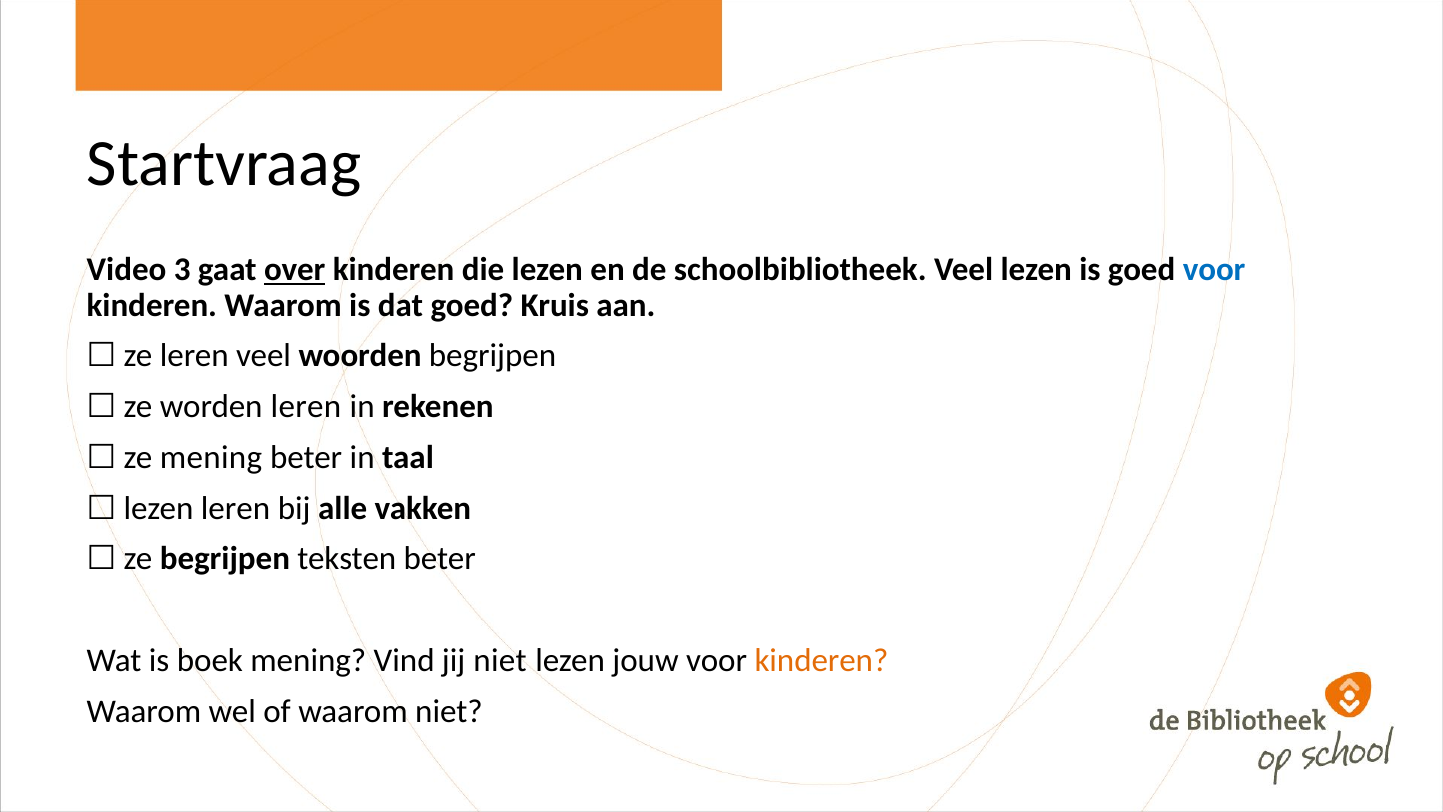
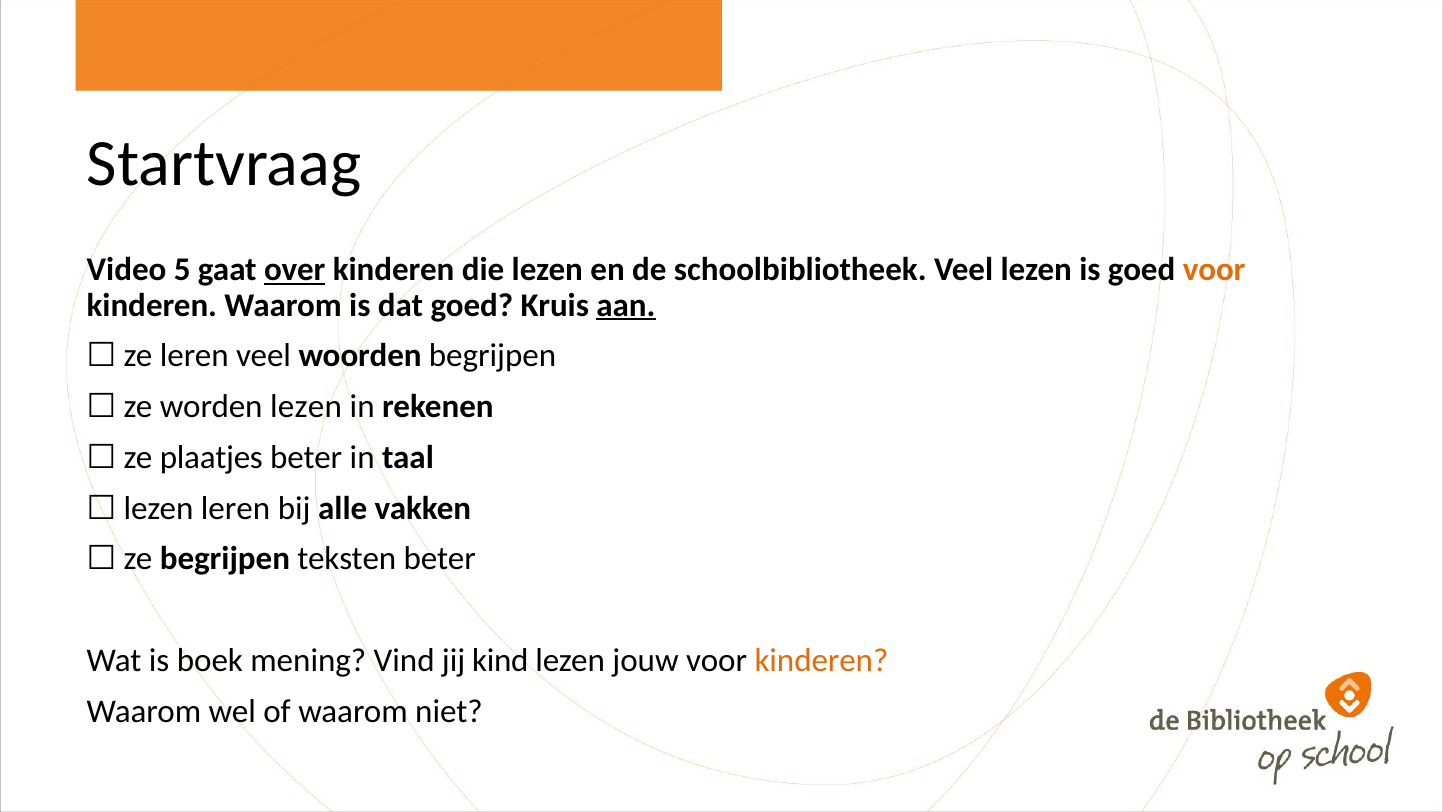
3: 3 -> 5 (182, 269)
voor colour: blue -> orange (1214, 269)
aan underline: none -> present (626, 305)
worden leren: leren -> lezen (306, 407)
mening: mening -> plaatjes (211, 457)
jij niet: niet -> kind (500, 660)
